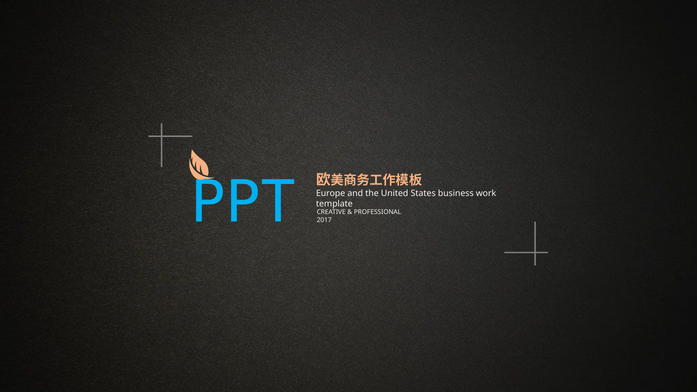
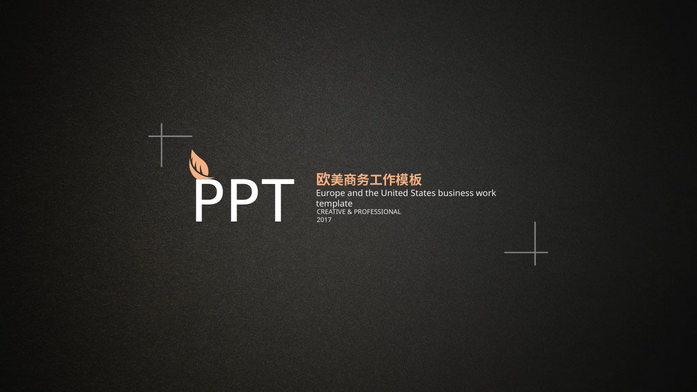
PPT colour: light blue -> white (243, 202)
